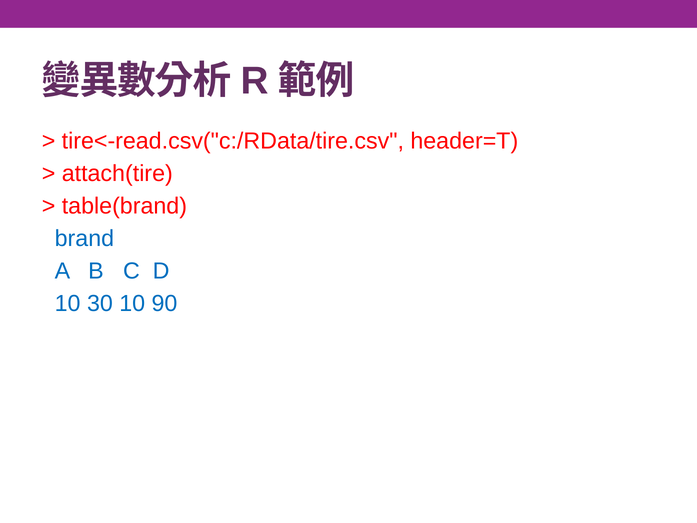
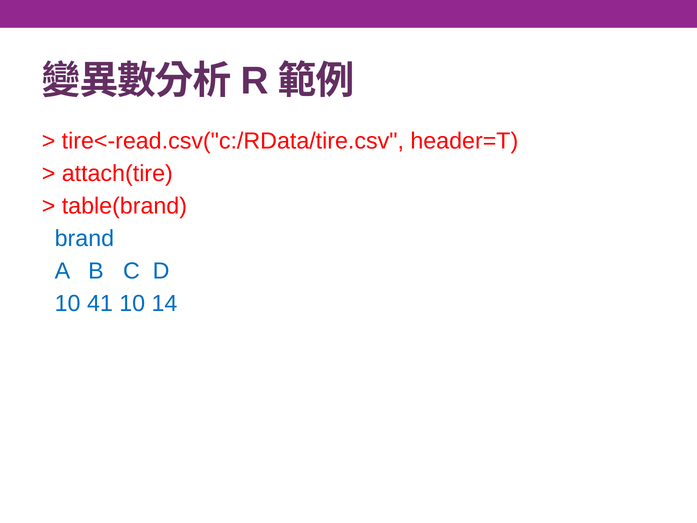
30: 30 -> 41 (100, 304)
90: 90 -> 14 (164, 304)
